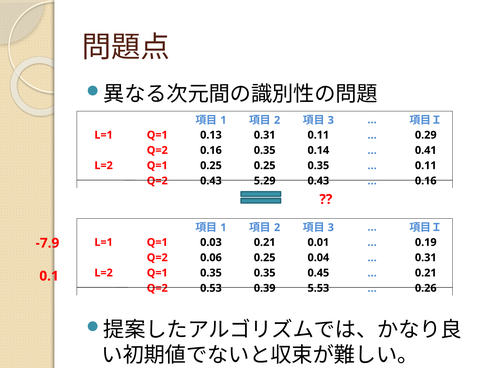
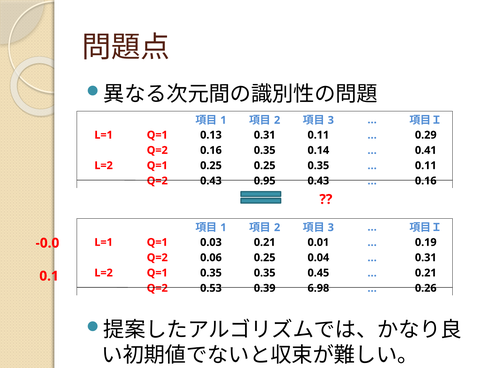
5.29: 5.29 -> 0.95 (265, 181)
-7.9: -7.9 -> -0.0 (47, 243)
5.53: 5.53 -> 6.98 (318, 288)
